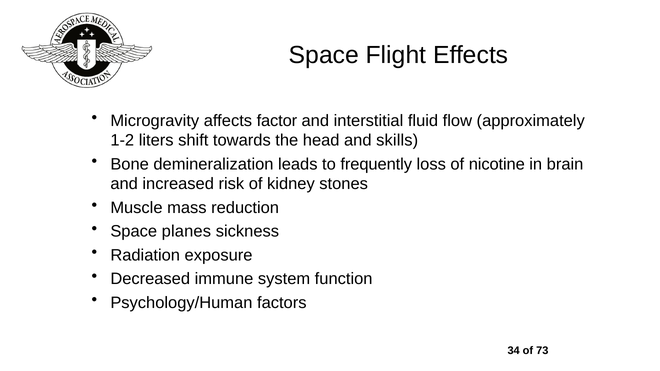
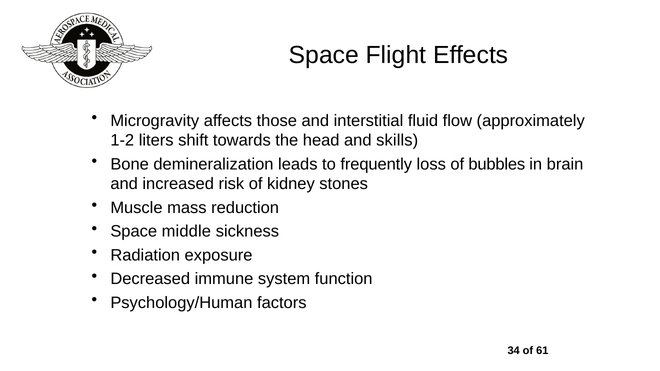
factor: factor -> those (277, 121)
nicotine: nicotine -> bubbles (497, 164)
planes: planes -> middle (186, 232)
73: 73 -> 61 (542, 351)
